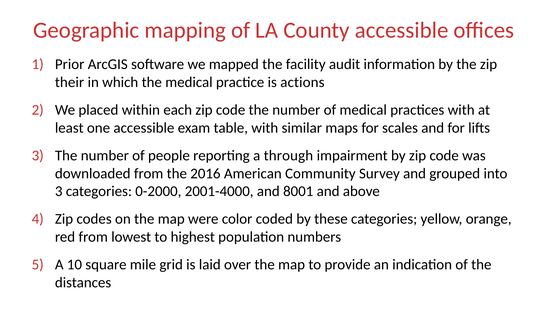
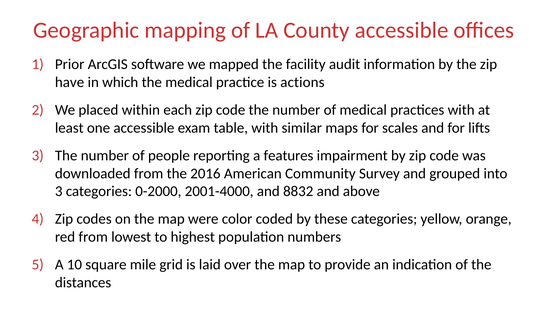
their: their -> have (70, 82)
through: through -> features (289, 155)
8001: 8001 -> 8832 (298, 191)
